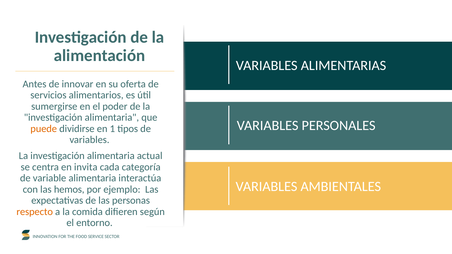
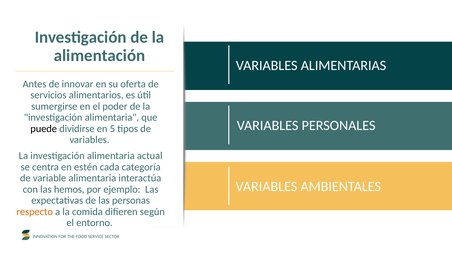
puede colour: orange -> black (44, 129)
1: 1 -> 5 (112, 129)
invita: invita -> estén (86, 167)
